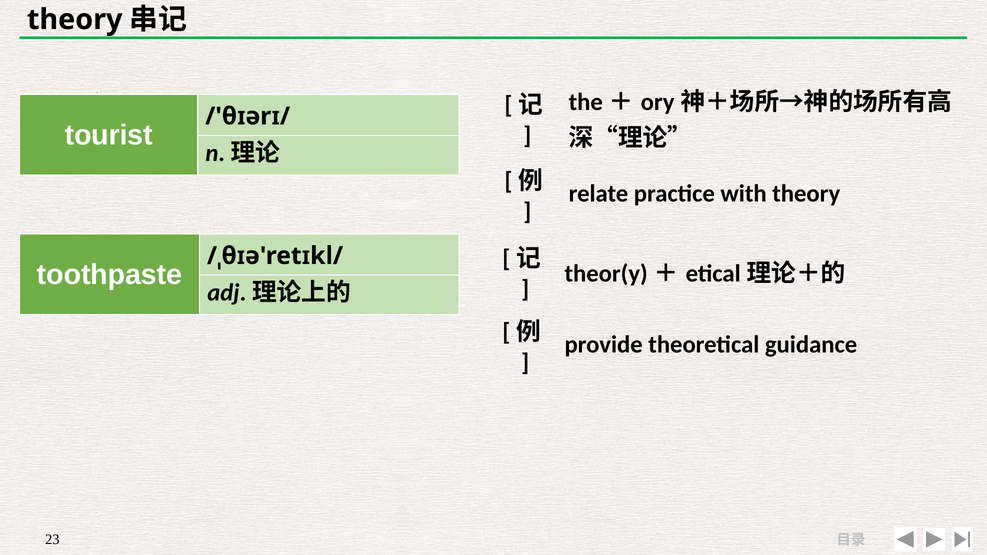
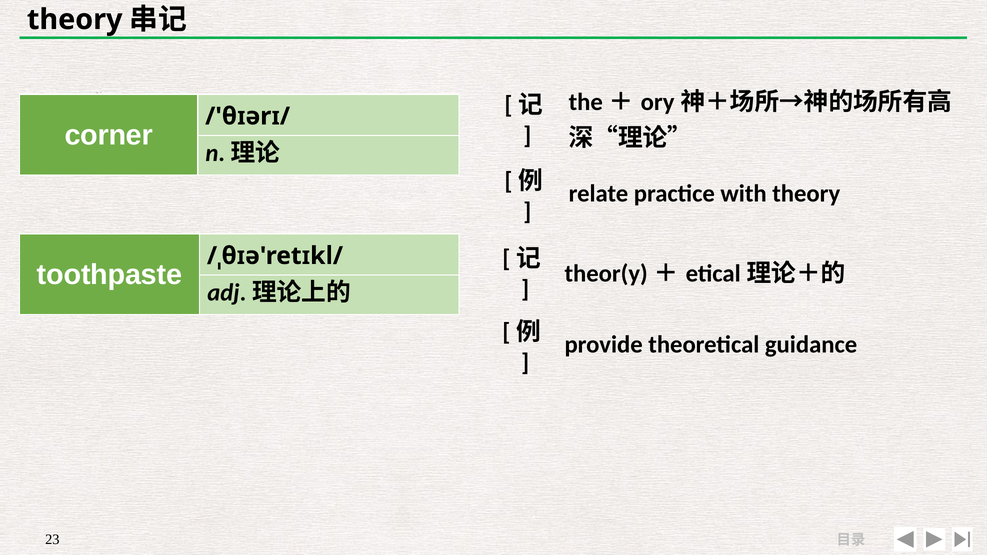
tourist: tourist -> corner (109, 135)
